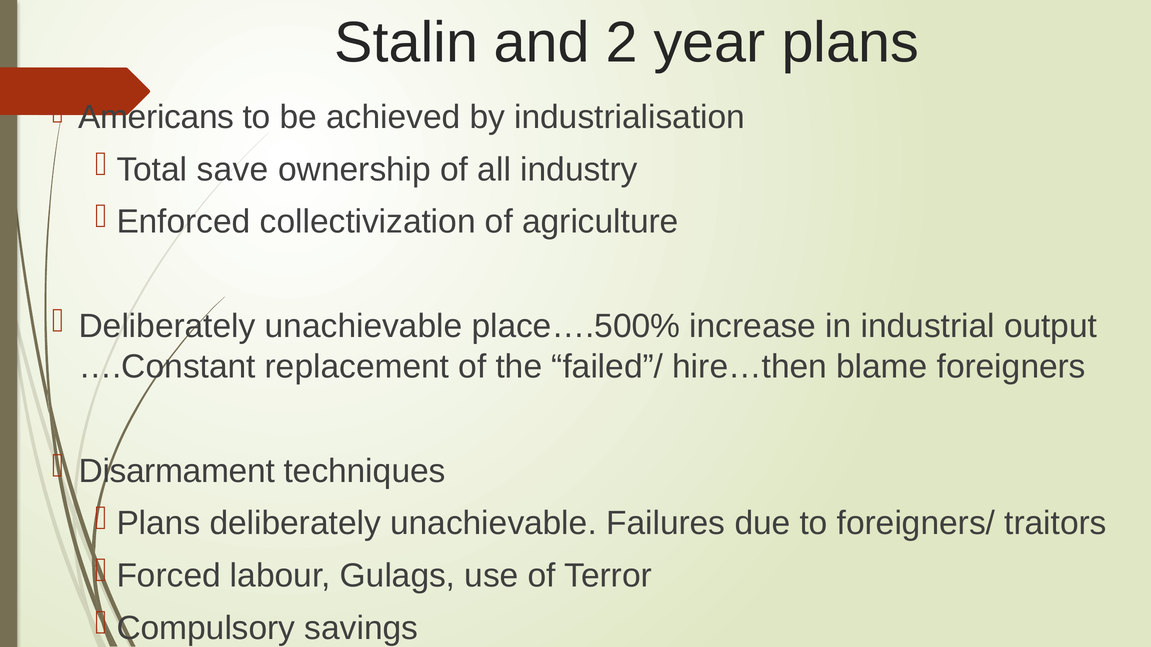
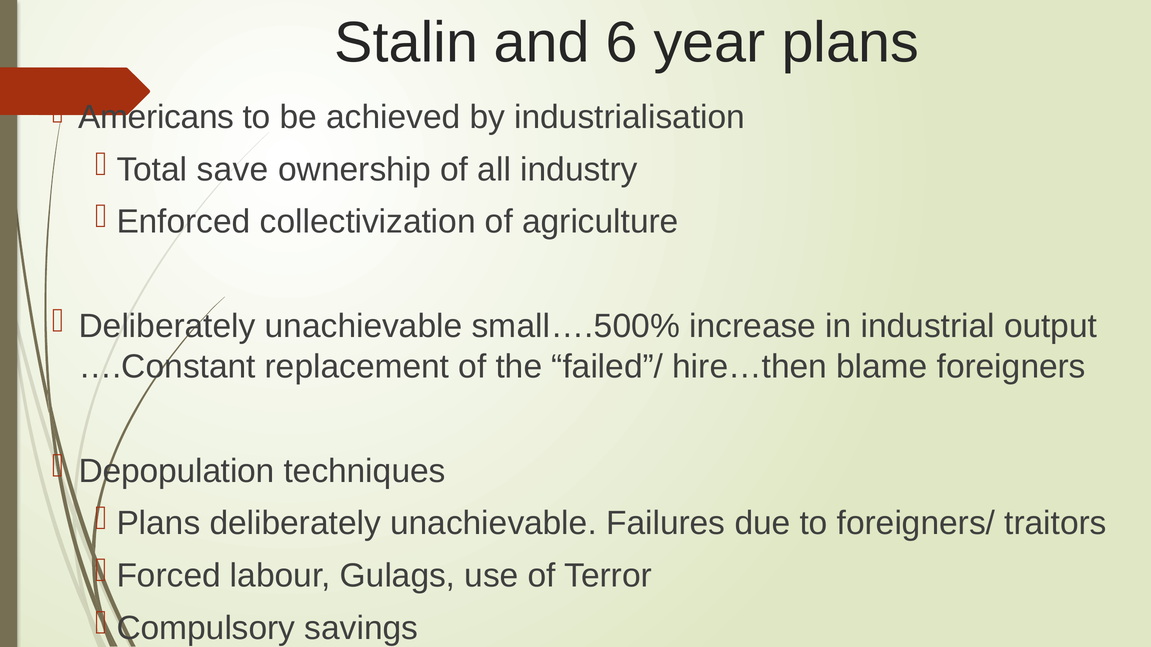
2: 2 -> 6 (622, 43)
place….500%: place….500% -> small….500% (576, 327)
Disarmament: Disarmament -> Depopulation (177, 471)
